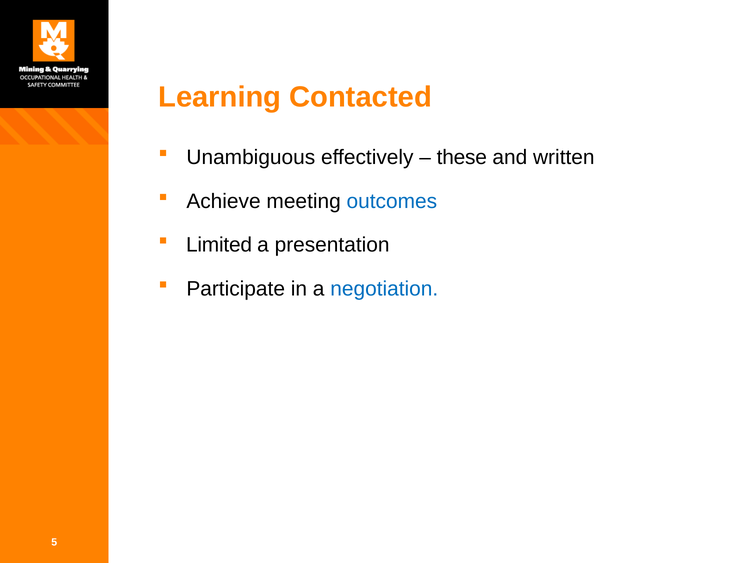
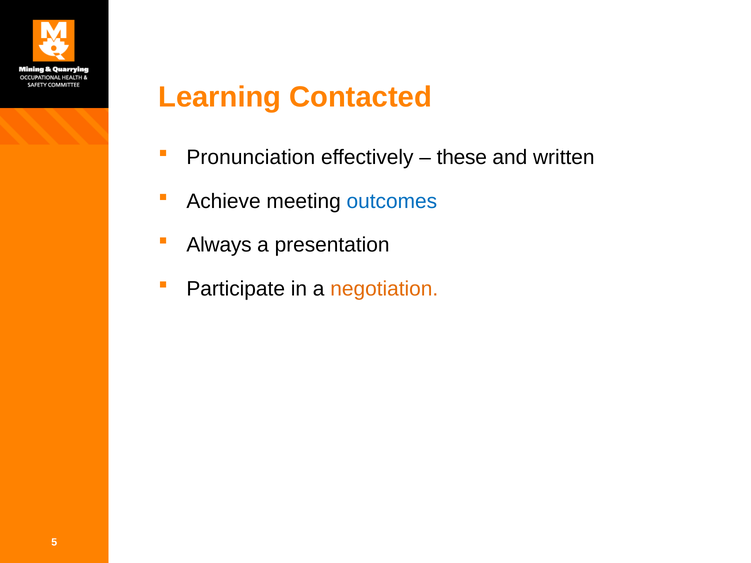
Unambiguous: Unambiguous -> Pronunciation (251, 157)
Limited: Limited -> Always (219, 245)
negotiation colour: blue -> orange (384, 289)
